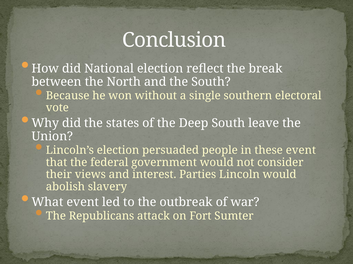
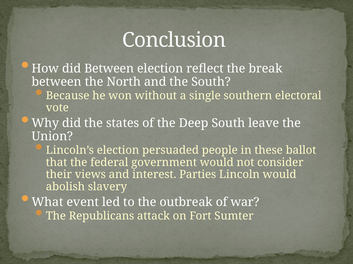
did National: National -> Between (109, 69)
these event: event -> ballot (301, 151)
